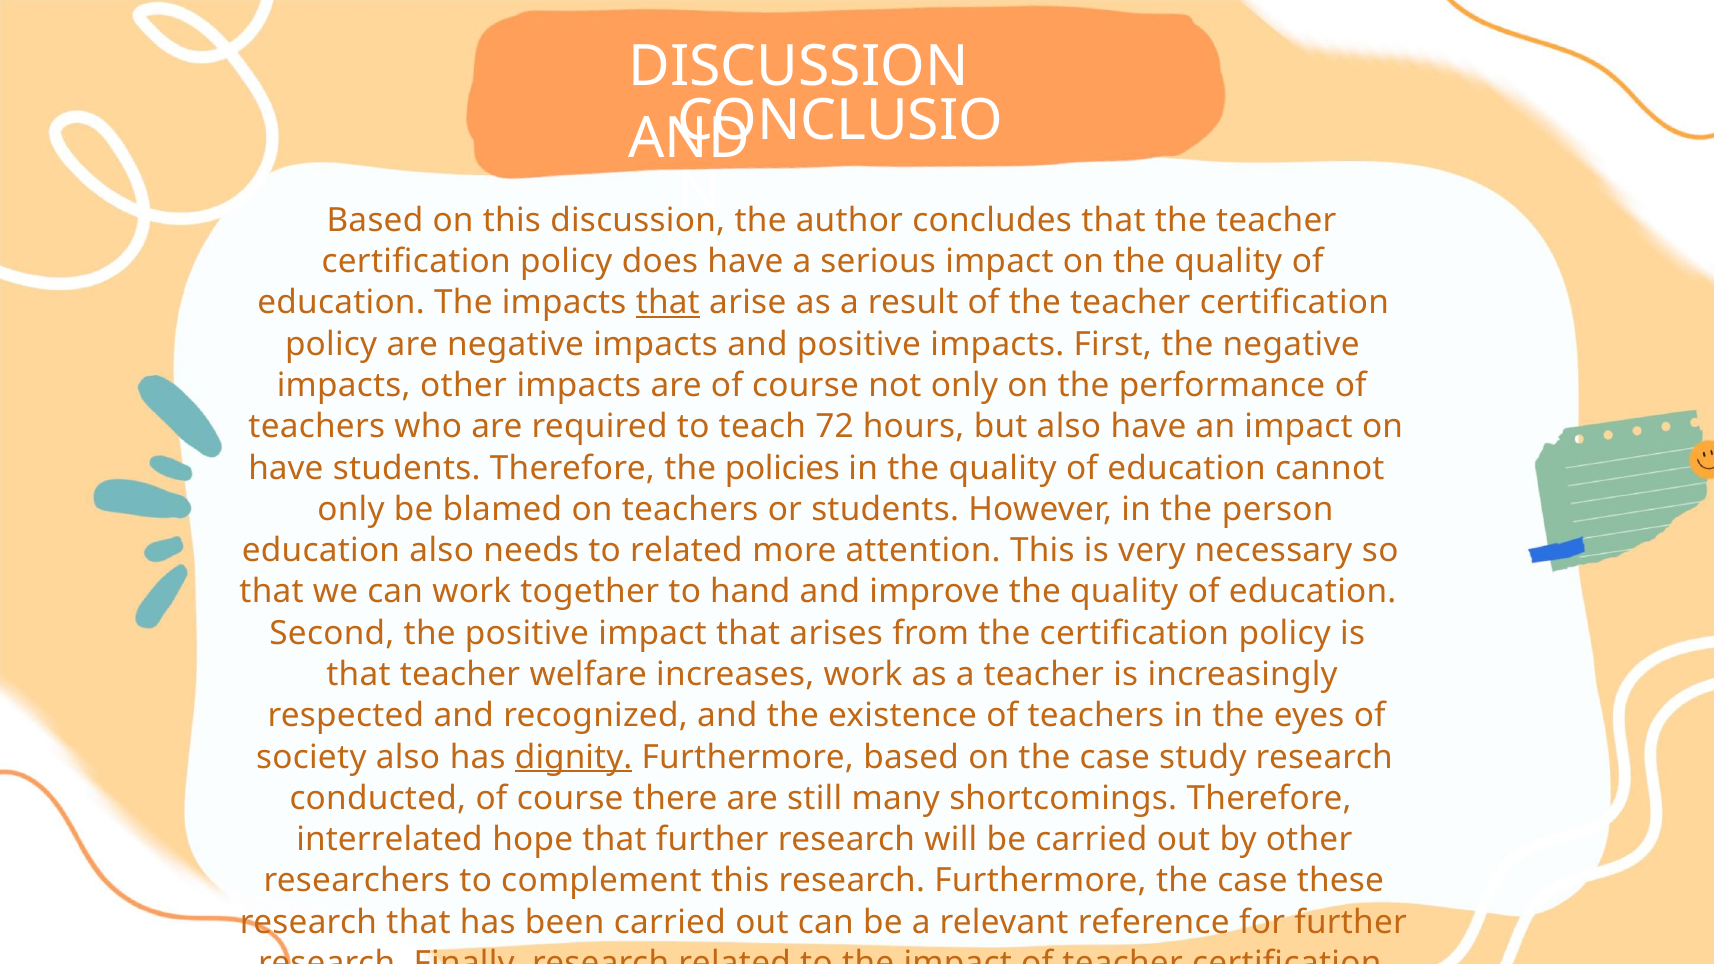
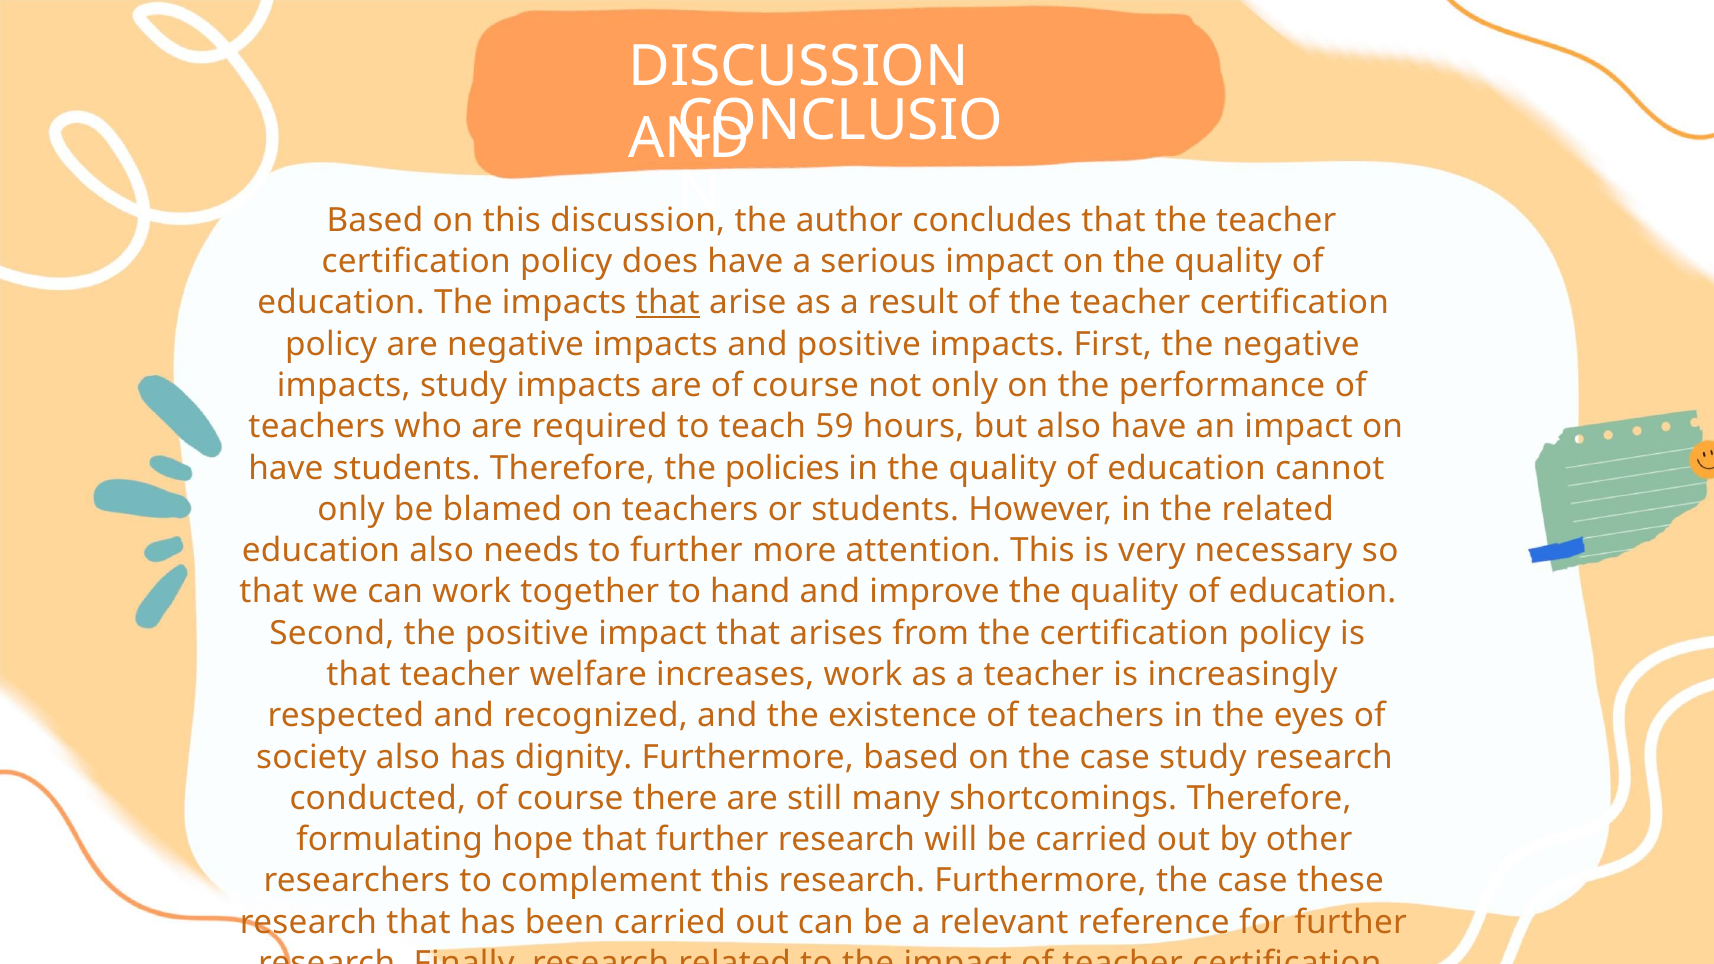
impacts other: other -> study (464, 385)
72: 72 -> 59 (834, 427)
the person: person -> related (1278, 509)
to related: related -> further (686, 551)
dignity underline: present -> none (574, 757)
interrelated: interrelated -> formulating (390, 840)
